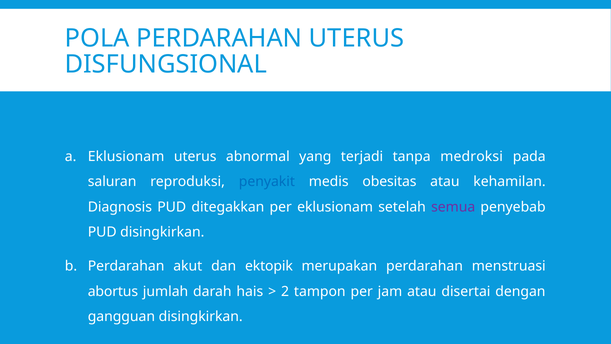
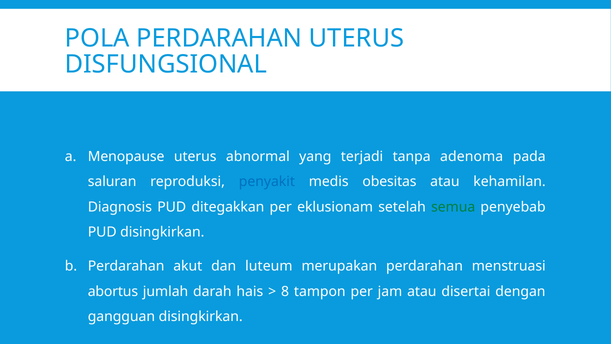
Eklusionam: Eklusionam -> Menopause (126, 156)
medroksi: medroksi -> adenoma (472, 156)
semua colour: purple -> green (453, 207)
ektopik: ektopik -> luteum (269, 266)
2: 2 -> 8 (285, 291)
